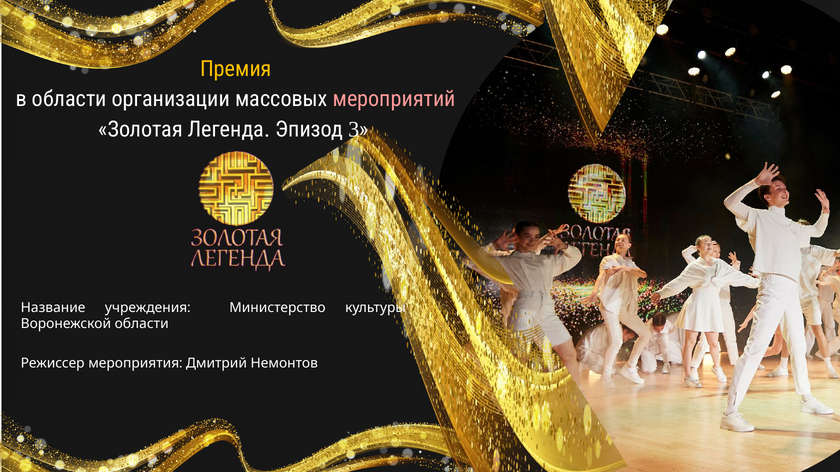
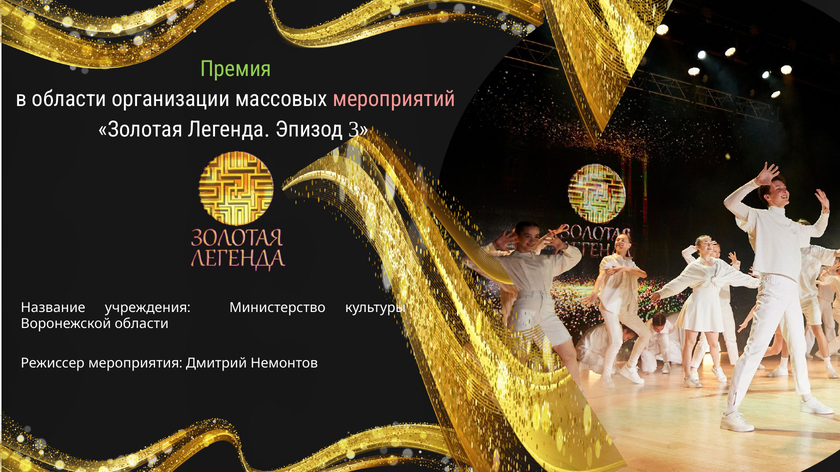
Премия colour: yellow -> light green (236, 69)
